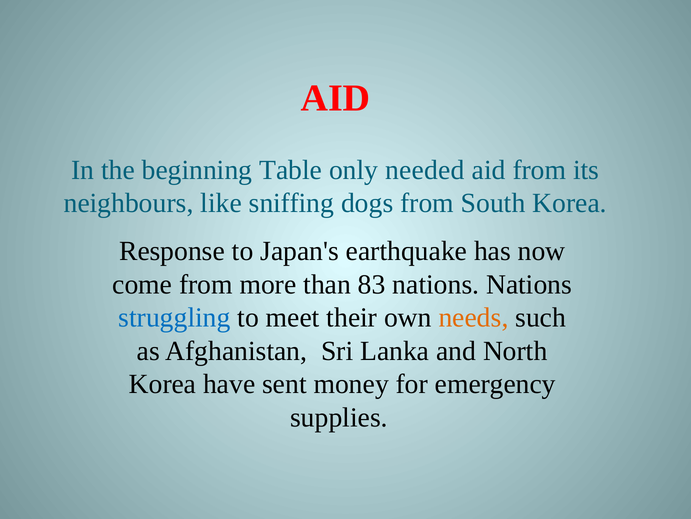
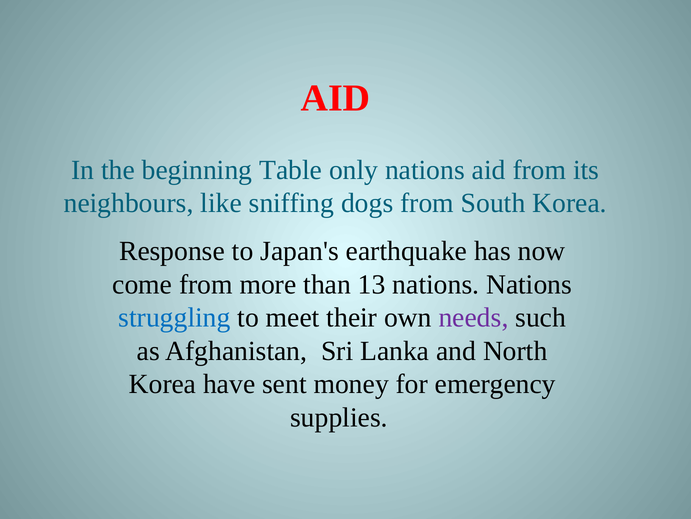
only needed: needed -> nations (425, 170)
83: 83 -> 13 (372, 284)
needs colour: orange -> purple (474, 317)
